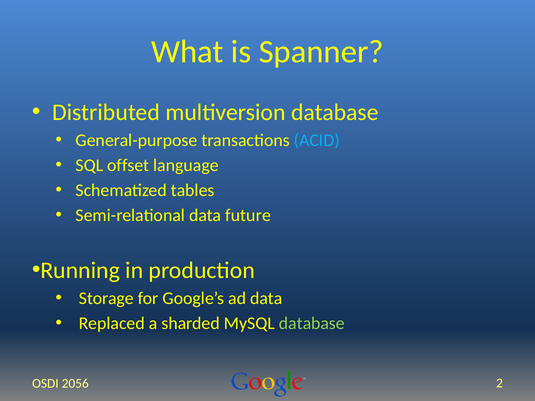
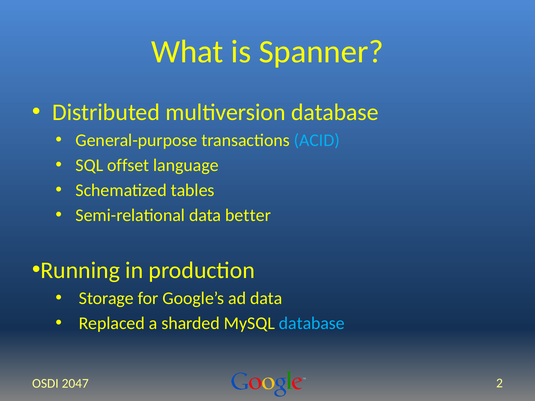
future: future -> better (248, 215)
database colour: light green -> light blue (312, 323)
2056: 2056 -> 2047 (75, 384)
